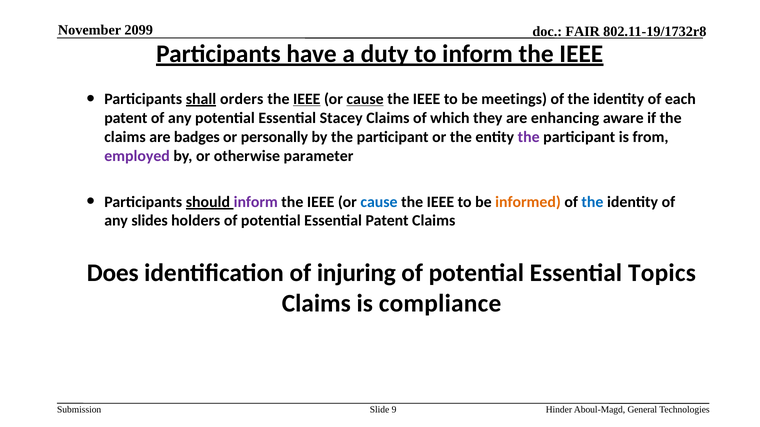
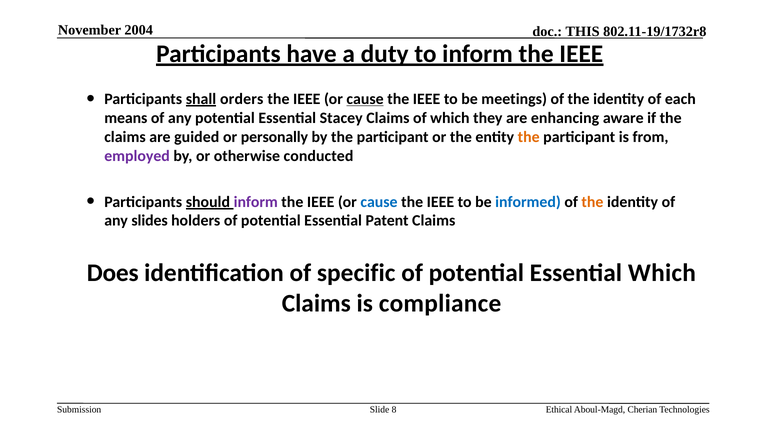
2099: 2099 -> 2004 (139, 30)
FAIR: FAIR -> THIS (583, 32)
IEEE underline: present -> none (307, 99)
patent: patent -> means (126, 118)
badges: badges -> guided (197, 137)
the colour: purple -> orange (529, 137)
parameter: parameter -> conducted (319, 156)
informed colour: orange -> blue (528, 202)
the colour: blue -> orange (592, 202)
injuring: injuring -> specific (356, 273)
Essential Topics: Topics -> Which (662, 273)
9: 9 -> 8 (394, 410)
Hinder: Hinder -> Ethical (559, 410)
General: General -> Cherian (642, 410)
